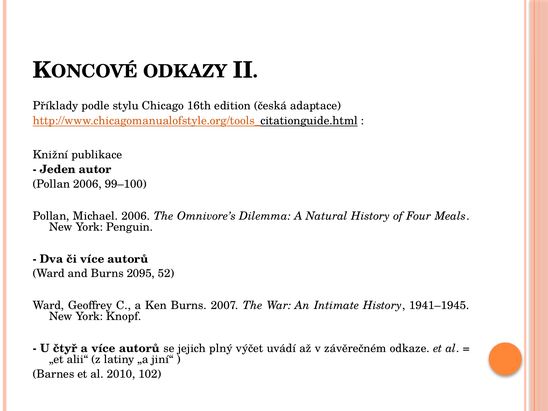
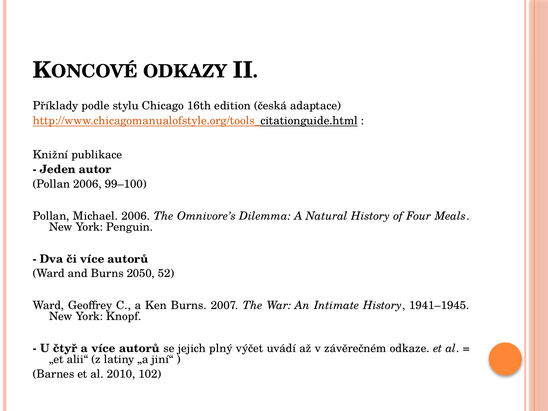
2095: 2095 -> 2050 (141, 274)
